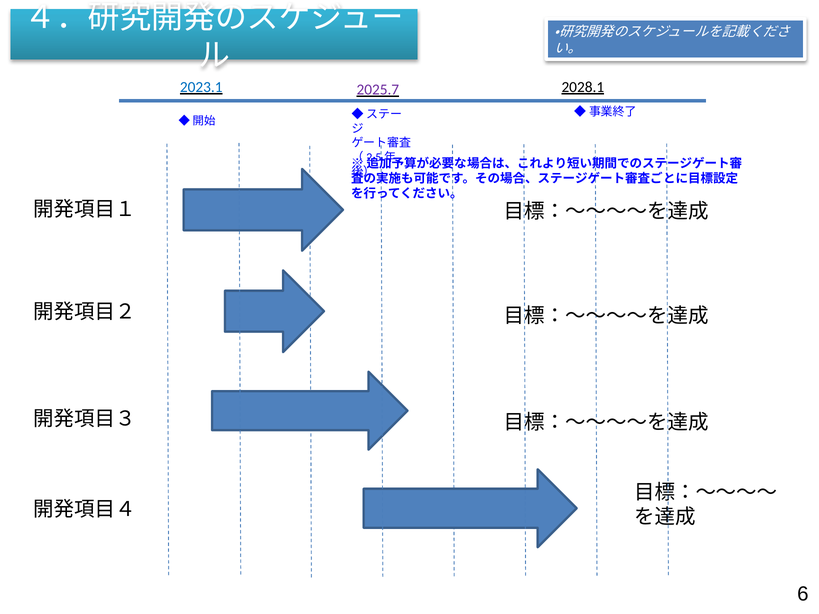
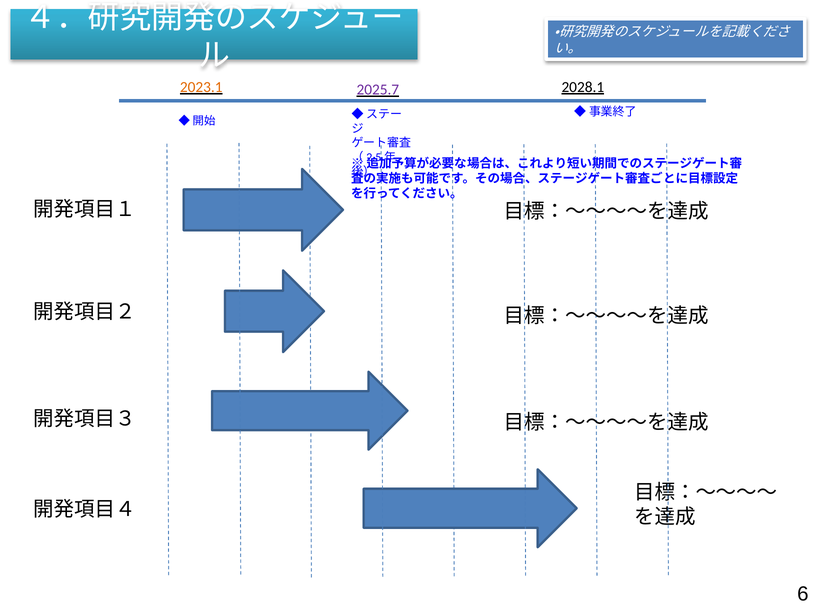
2023.1 colour: blue -> orange (201, 87)
